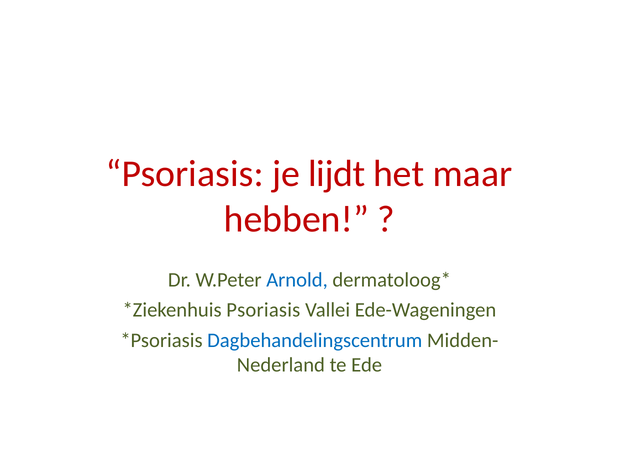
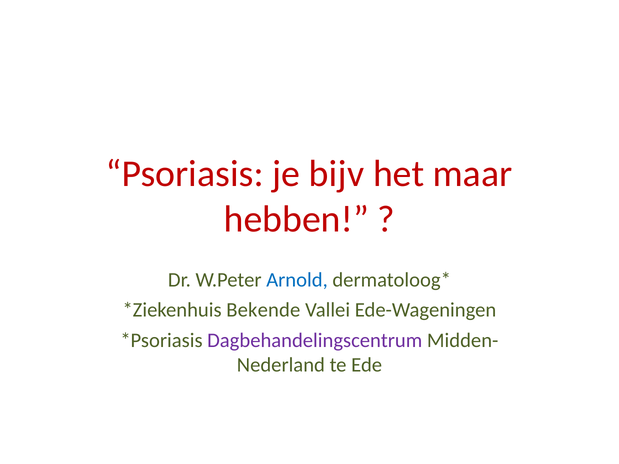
lijdt: lijdt -> bijv (336, 174)
Psoriasis: Psoriasis -> Bekende (263, 310)
Dagbehandelingscentrum colour: blue -> purple (315, 341)
